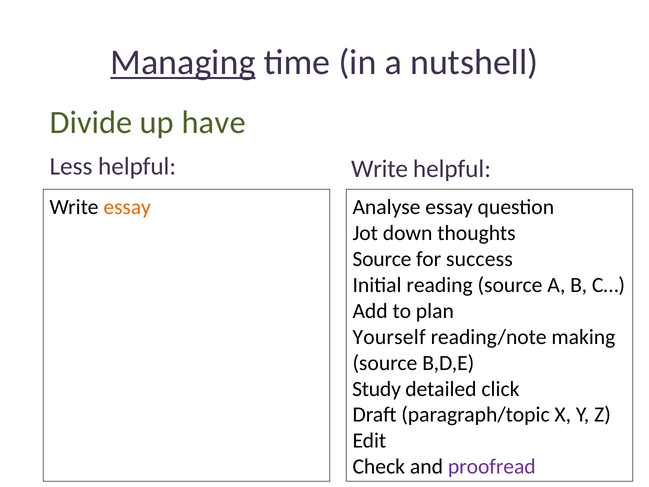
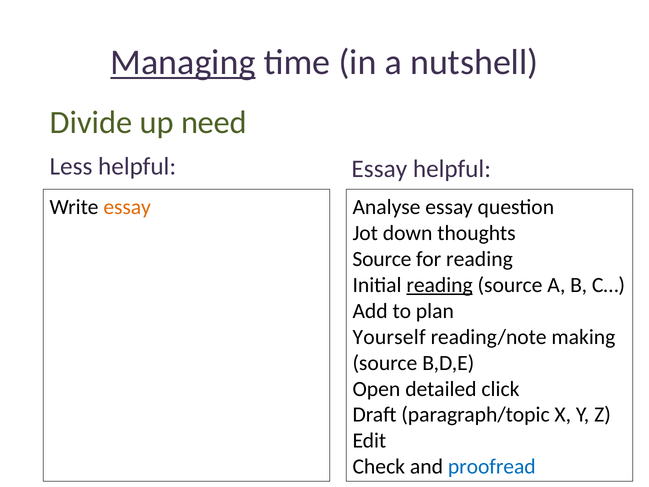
have: have -> need (214, 122)
helpful Write: Write -> Essay (379, 169)
for success: success -> reading (479, 259)
reading underline: none -> present (440, 285)
Study: Study -> Open (376, 389)
proofread colour: purple -> blue (492, 467)
